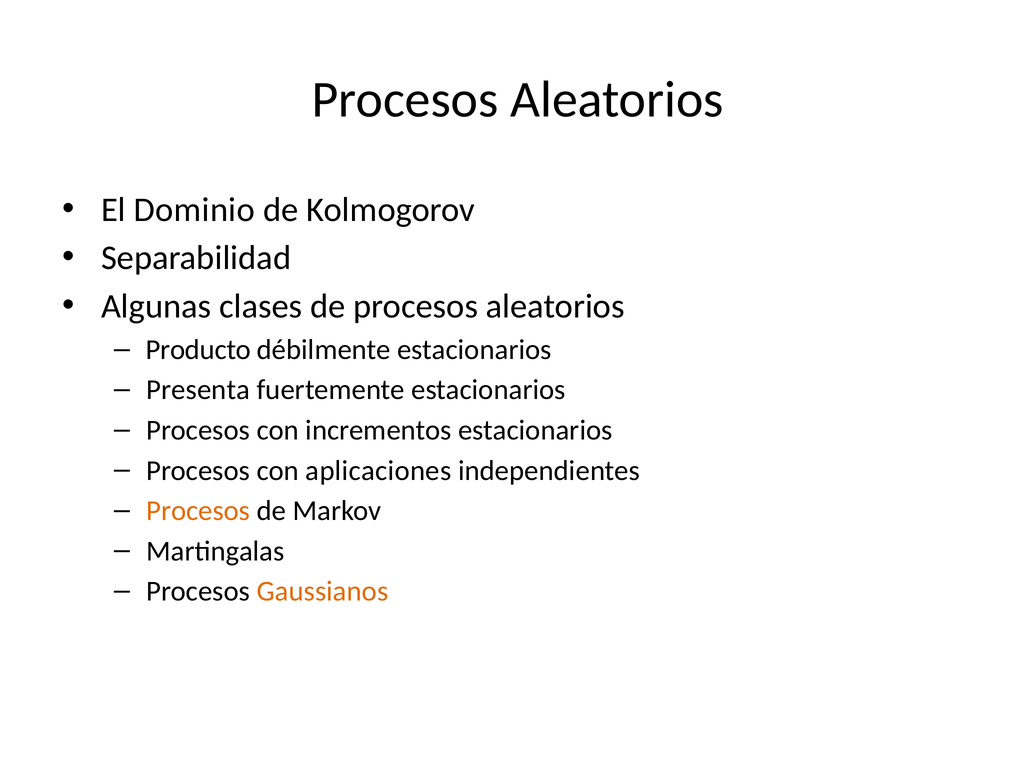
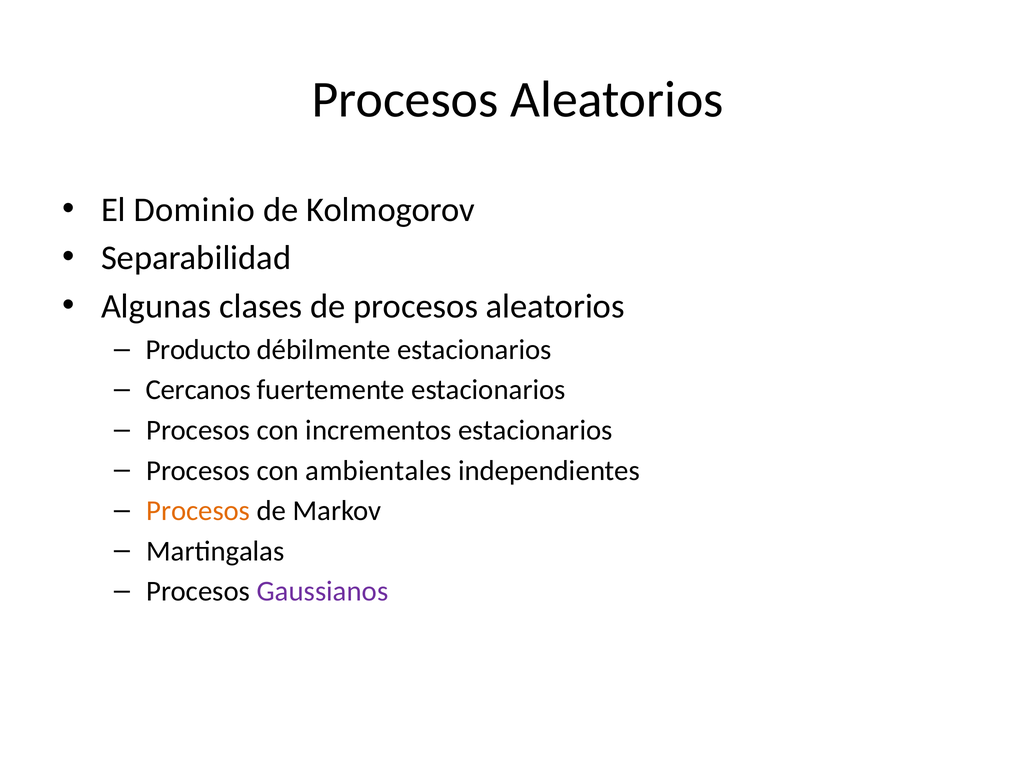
Presenta: Presenta -> Cercanos (198, 390)
aplicaciones: aplicaciones -> ambientales (378, 471)
Gaussianos colour: orange -> purple (323, 591)
